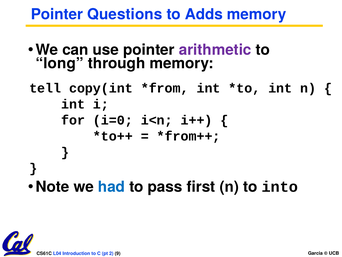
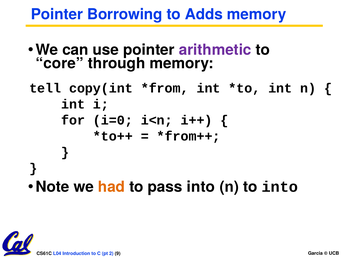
Questions: Questions -> Borrowing (125, 14)
long: long -> core (60, 63)
had colour: blue -> orange (111, 186)
pass first: first -> into (201, 186)
